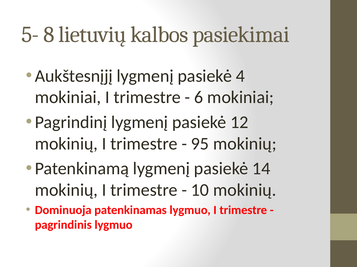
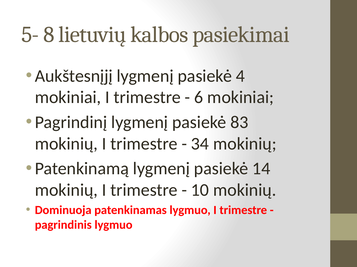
12: 12 -> 83 (239, 123)
95: 95 -> 34 (200, 144)
